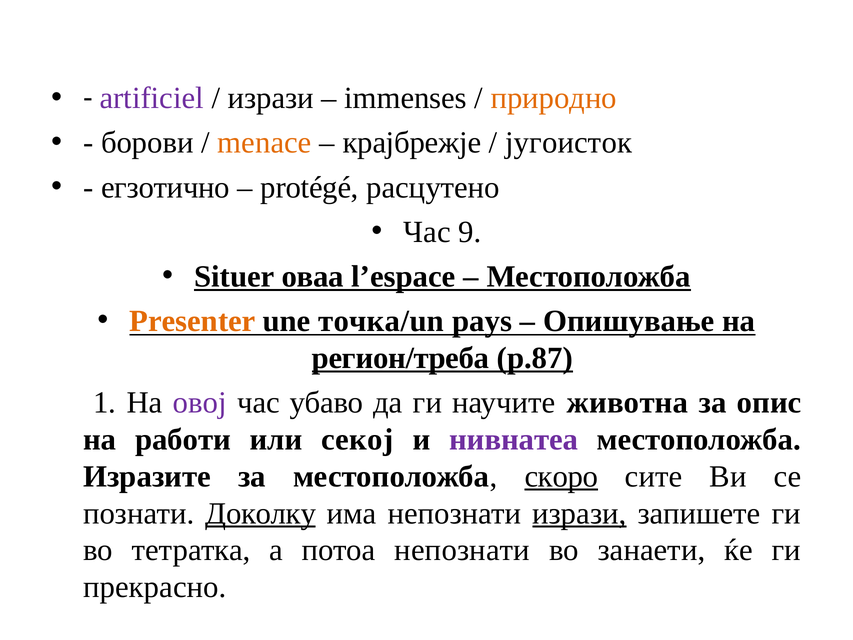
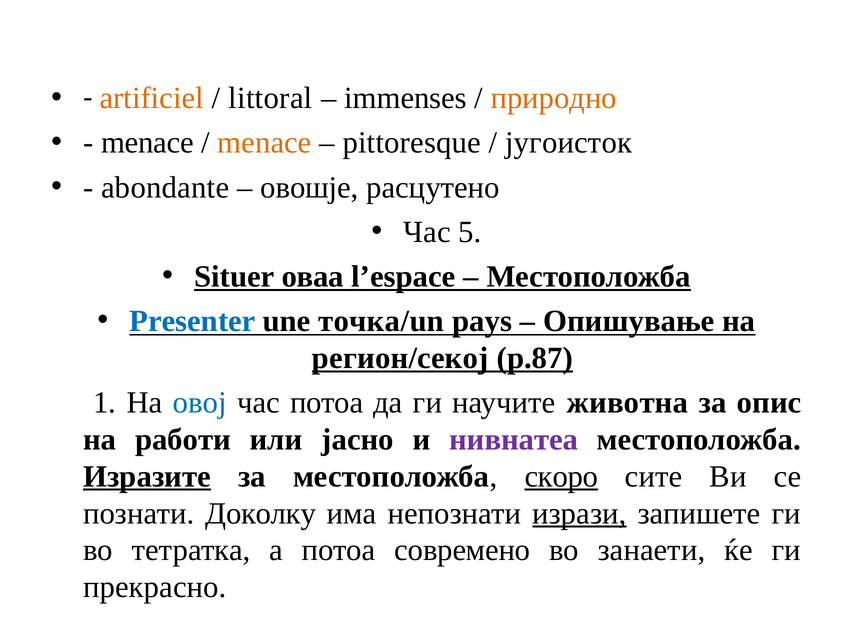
artificiel colour: purple -> orange (152, 98)
изрази: изрази -> littoral (270, 98)
борови: борови -> menace (147, 143)
крајбрежје: крајбрежје -> pittoresque (412, 143)
егзотично: егзотично -> abondante (165, 187)
protégé: protégé -> овошје (310, 187)
9: 9 -> 5 (470, 232)
Presenter colour: orange -> blue (192, 321)
регион/треба: регион/треба -> регион/секој (400, 358)
овој colour: purple -> blue (200, 402)
час убаво: убаво -> потоа (327, 402)
секој: секој -> јасно (358, 439)
Изразите underline: none -> present (147, 476)
Доколку underline: present -> none (261, 513)
потоа непознати: непознати -> современо (462, 550)
